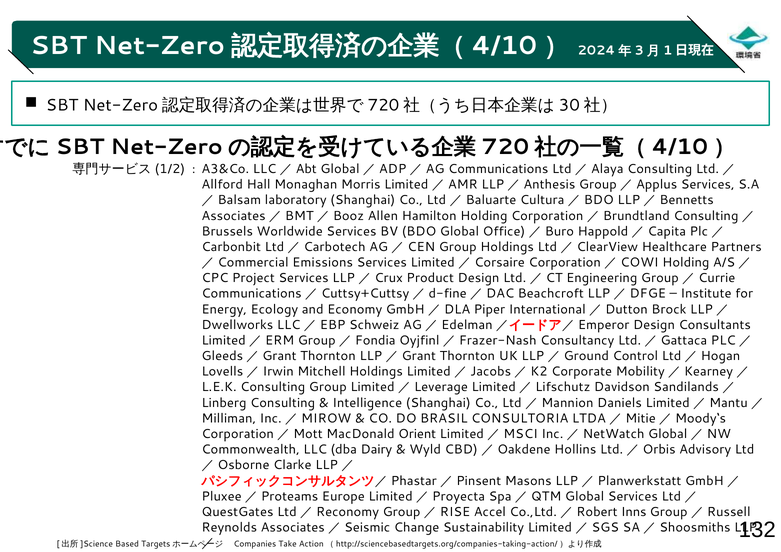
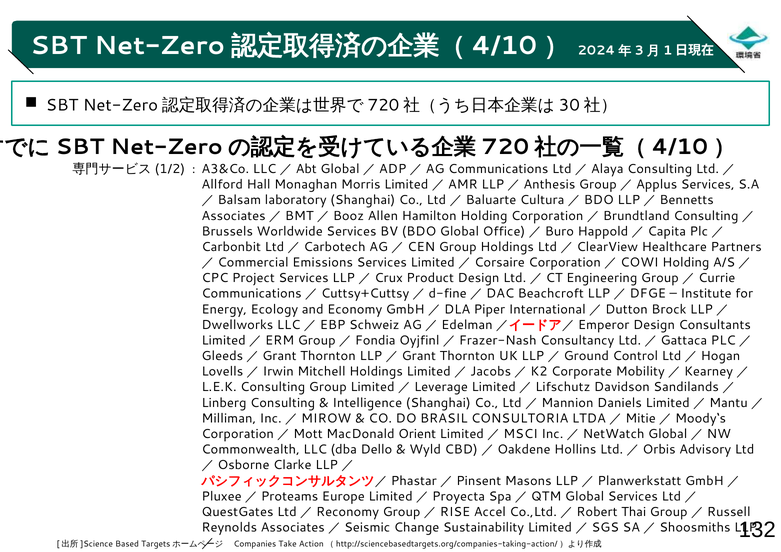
Dairy: Dairy -> Dello (376, 450)
Inns: Inns -> Thai (634, 512)
